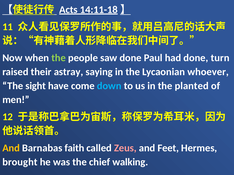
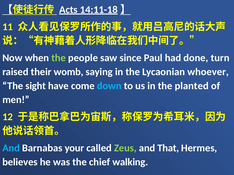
saw done: done -> since (131, 58)
astray: astray -> womb (69, 72)
And colour: yellow -> light blue (11, 148)
faith: faith -> your (74, 148)
Zeus colour: pink -> light green (125, 148)
Feet: Feet -> That (168, 148)
brought: brought -> believes (20, 162)
